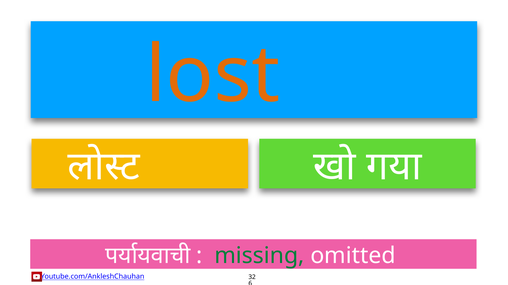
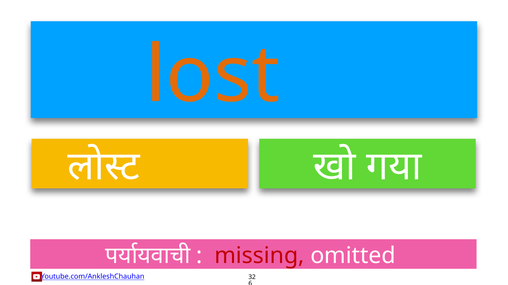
missing colour: green -> red (259, 256)
